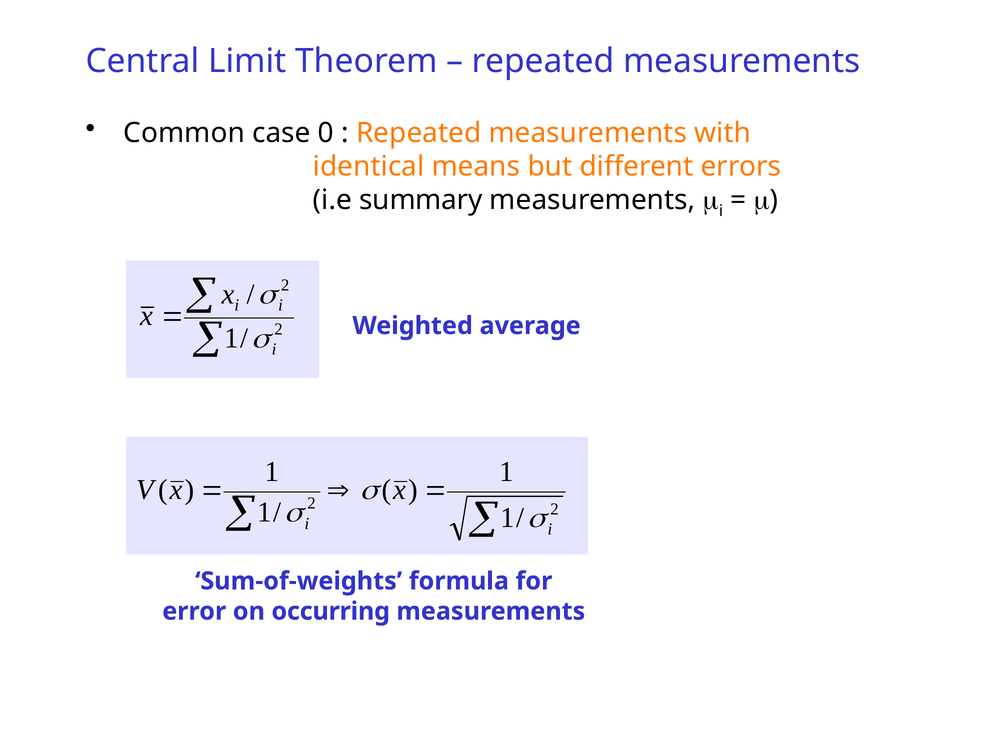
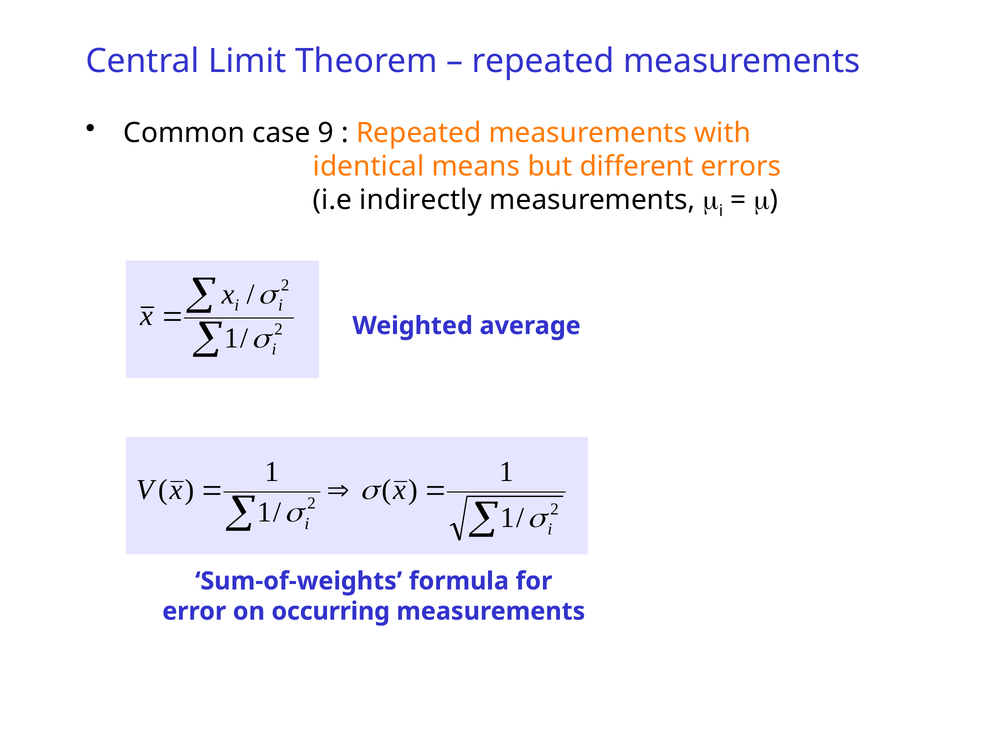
0: 0 -> 9 (326, 133)
summary: summary -> indirectly (421, 200)
